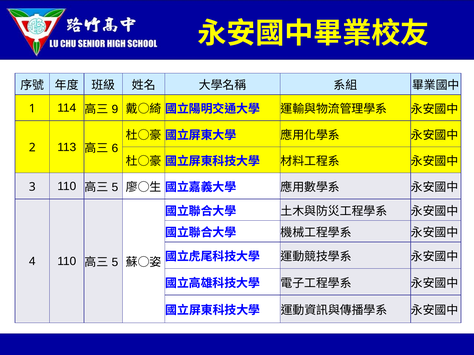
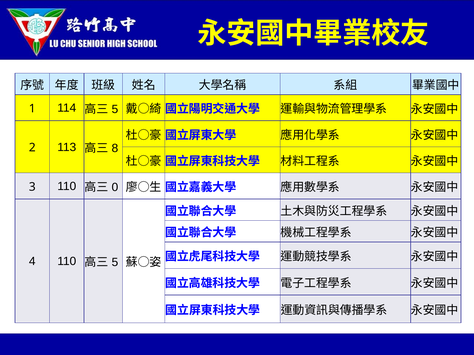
9: 9 -> 5 (115, 109)
6: 6 -> 8 (115, 148)
5: 5 -> 0 (115, 188)
